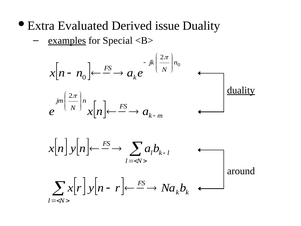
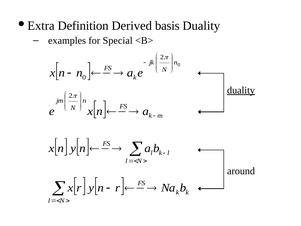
Evaluated: Evaluated -> Definition (83, 26)
issue: issue -> basis (167, 26)
examples underline: present -> none (67, 40)
